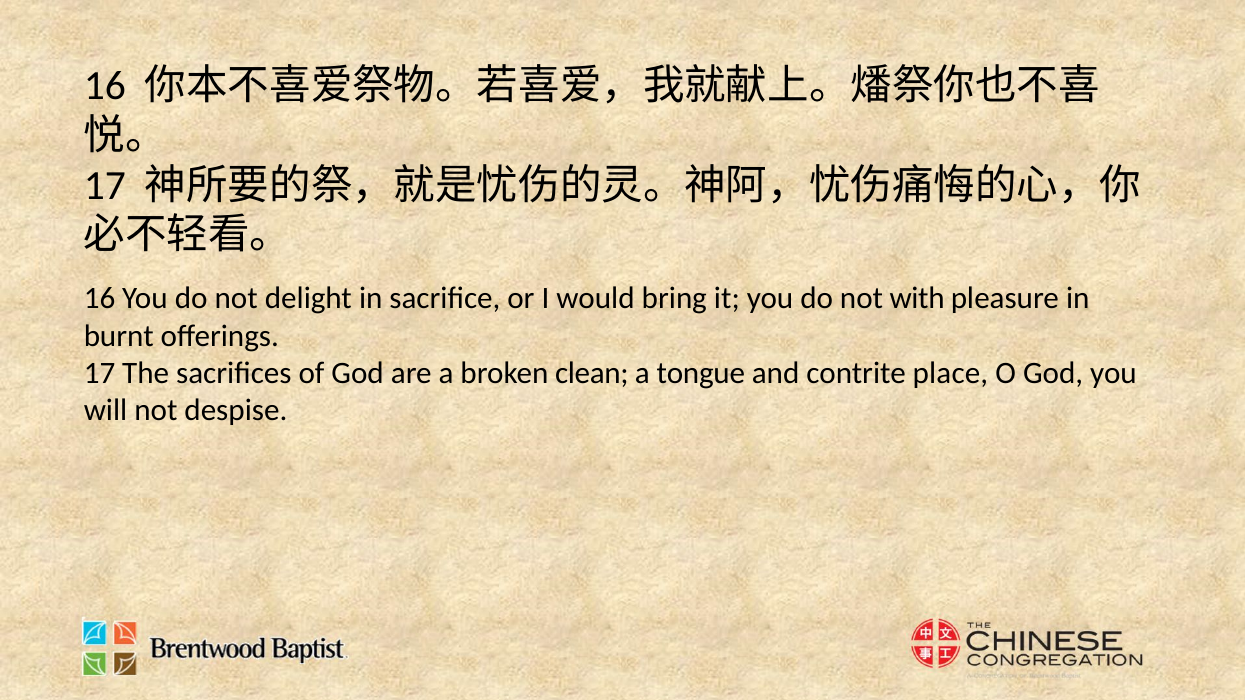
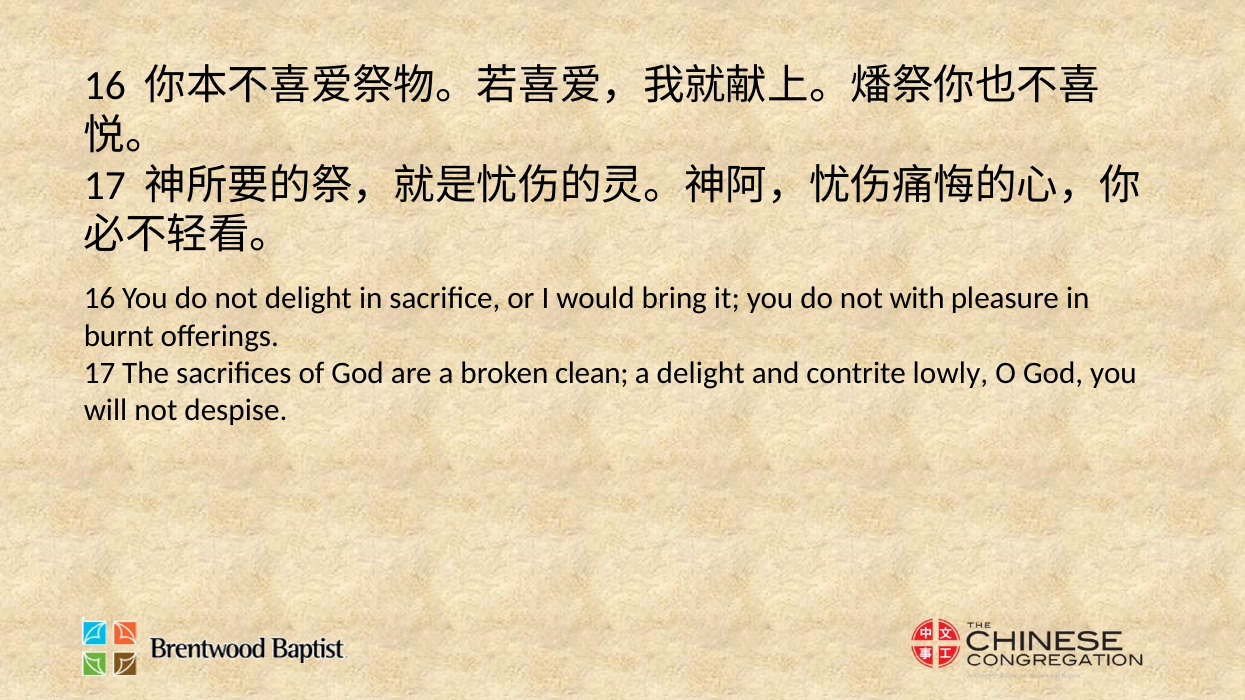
a tongue: tongue -> delight (701, 374)
place: place -> lowly (950, 374)
